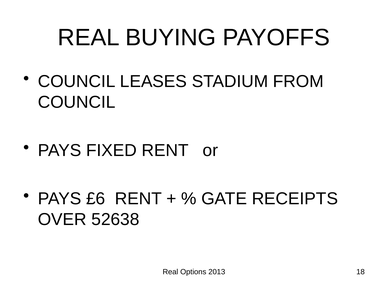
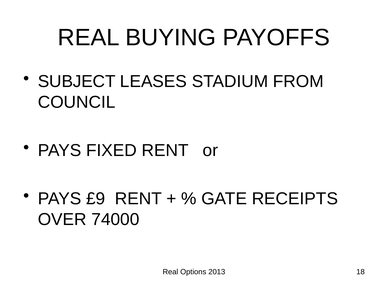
COUNCIL: COUNCIL -> SUBJECT (77, 81)
£6: £6 -> £9 (96, 199)
52638: 52638 -> 74000 (115, 219)
